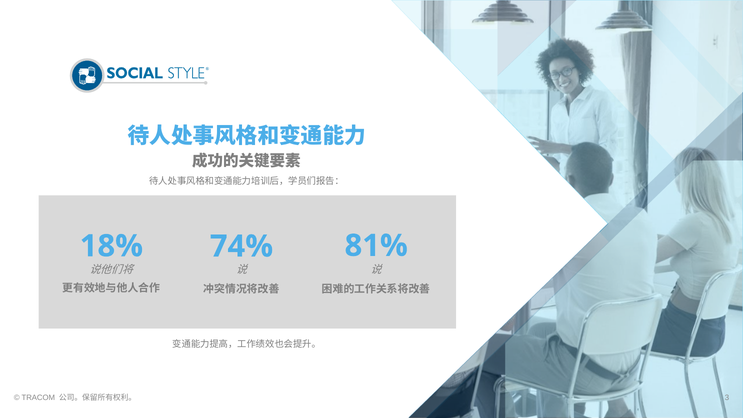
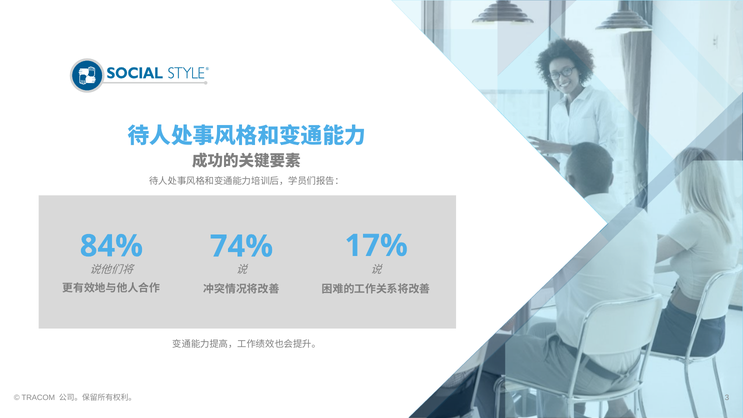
18%: 18% -> 84% (111, 246)
81%: 81% -> 17% (376, 246)
